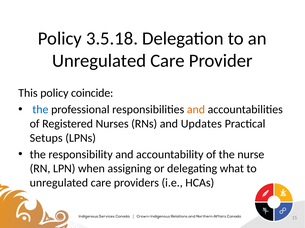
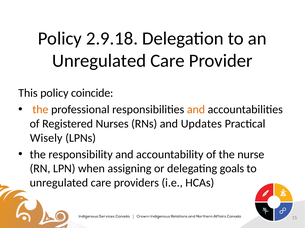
3.5.18: 3.5.18 -> 2.9.18 (112, 39)
the colour: blue -> orange (40, 110)
Setups: Setups -> Wisely (46, 138)
what: what -> goals (232, 169)
